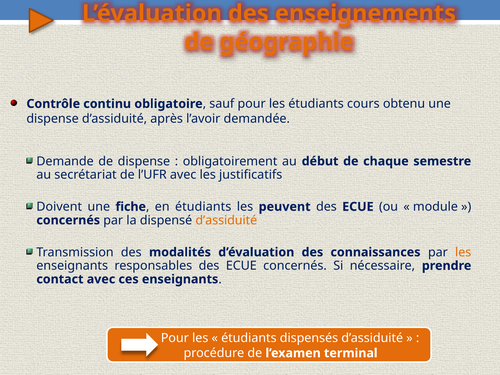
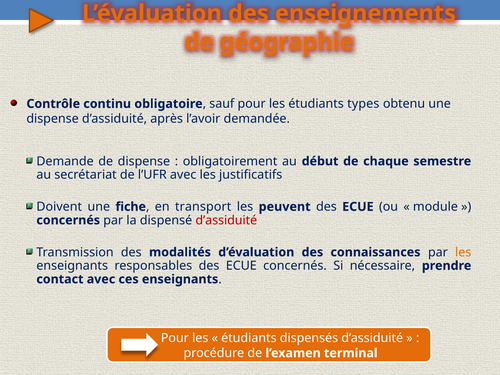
cours: cours -> types (363, 104)
en étudiants: étudiants -> transport (203, 207)
d’assiduité colour: orange -> red (226, 220)
